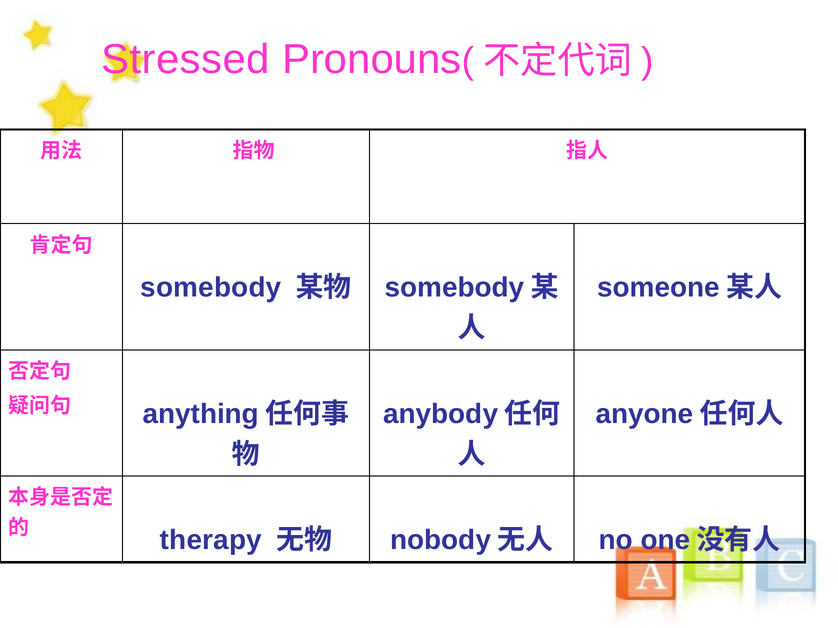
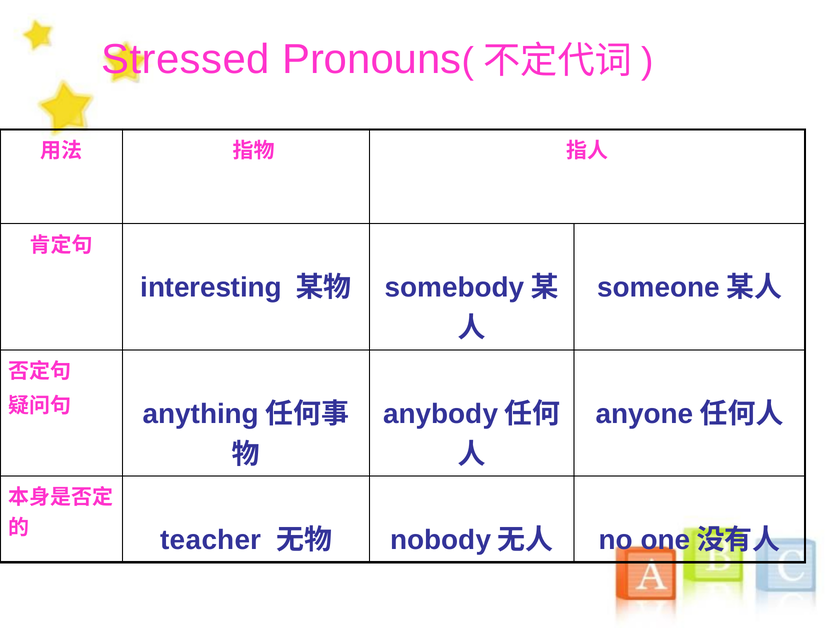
somebody: somebody -> interesting (211, 288)
therapy: therapy -> teacher (211, 540)
